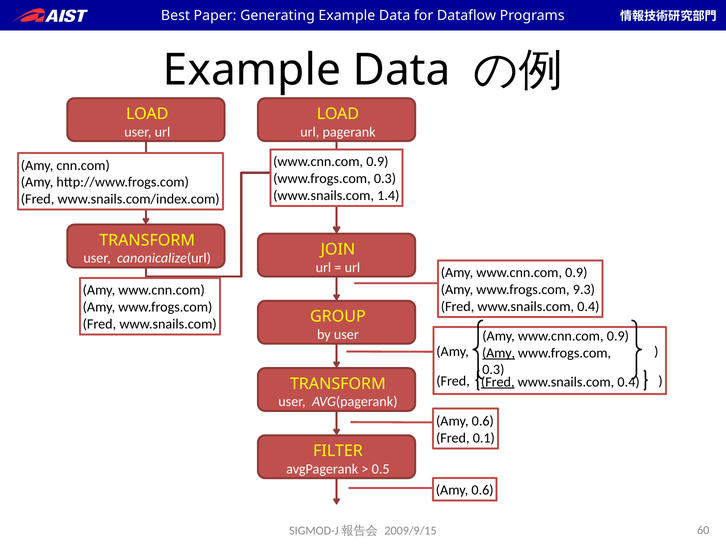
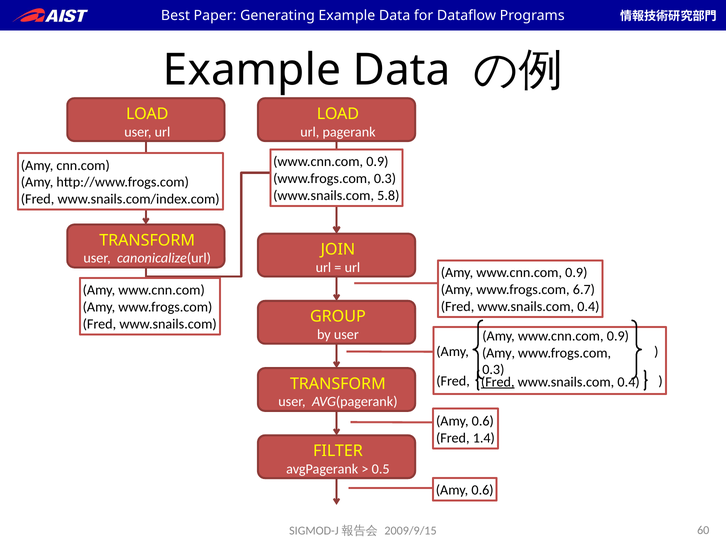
1.4: 1.4 -> 5.8 (388, 196)
9.3: 9.3 -> 6.7 (584, 290)
Amy underline: present -> none (499, 353)
0.1: 0.1 -> 1.4 (484, 438)
